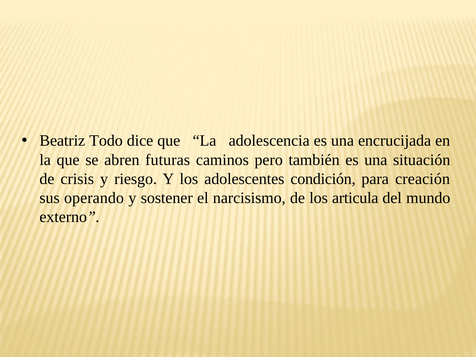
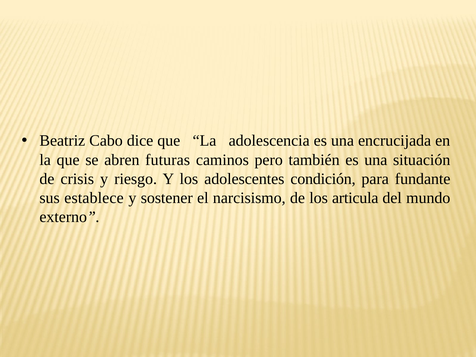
Todo: Todo -> Cabo (106, 141)
creación: creación -> fundante (423, 179)
operando: operando -> establece (94, 198)
